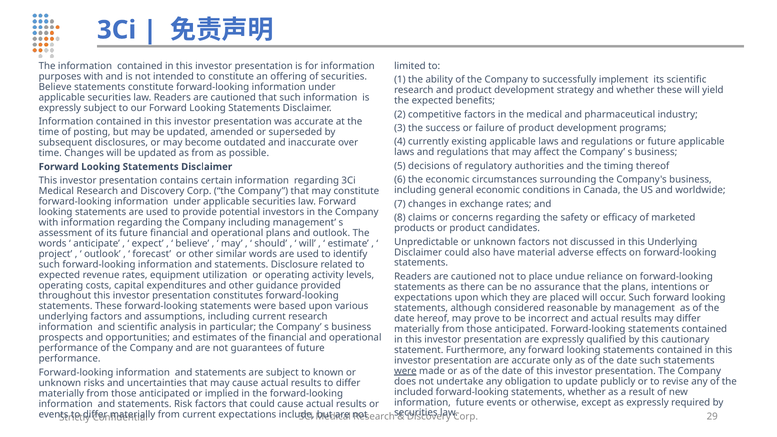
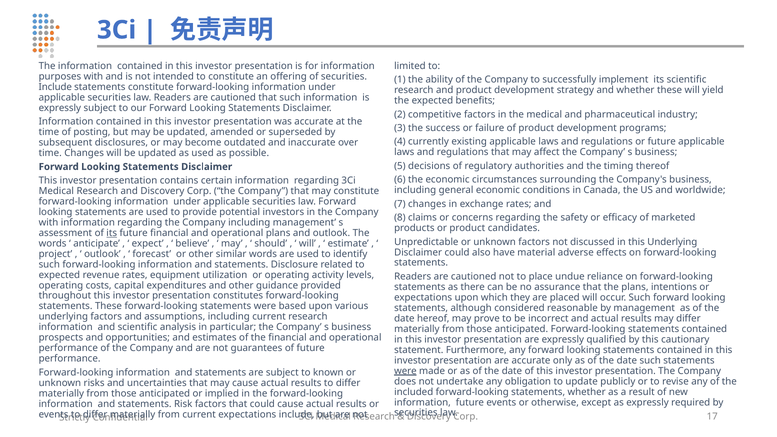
Believe: Believe -> Include (55, 87)
as from: from -> used (203, 153)
its underline: none -> present (112, 233)
29: 29 -> 17 (712, 417)
